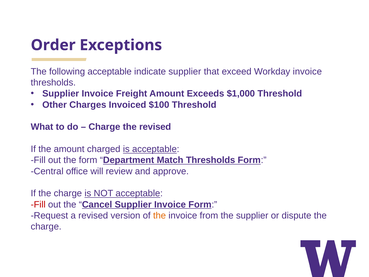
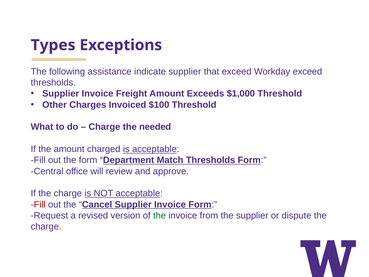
Order: Order -> Types (53, 45)
following acceptable: acceptable -> assistance (110, 71)
Workday invoice: invoice -> exceed (307, 71)
the revised: revised -> needed (155, 127)
the colour: orange -> green (159, 215)
